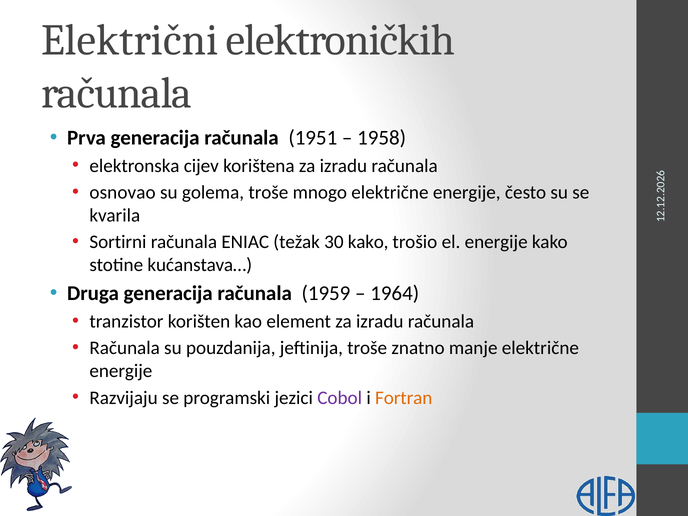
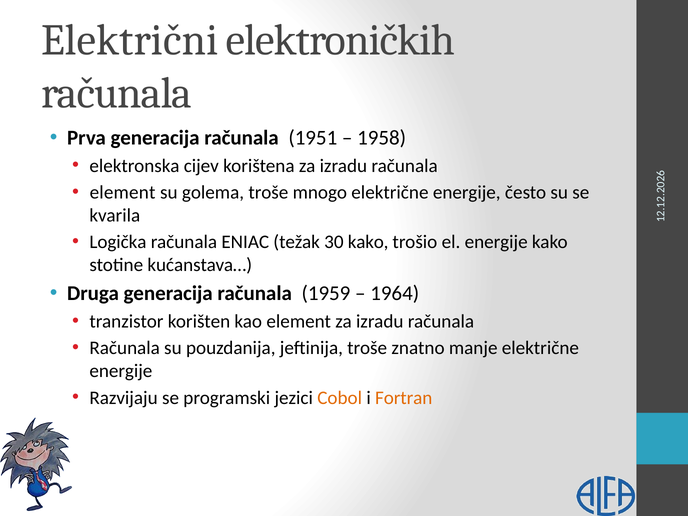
osnovao: osnovao -> element (123, 192)
Sortirni: Sortirni -> Logička (118, 242)
Cobol colour: purple -> orange (340, 398)
